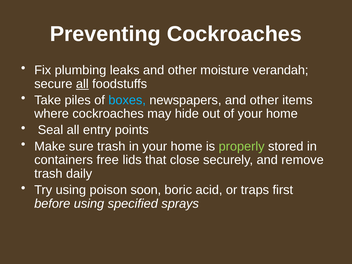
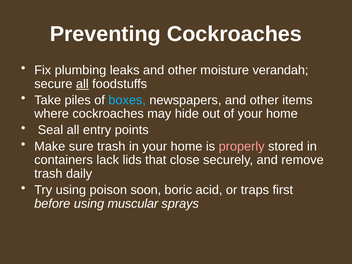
properly colour: light green -> pink (242, 146)
free: free -> lack (108, 160)
specified: specified -> muscular (133, 204)
